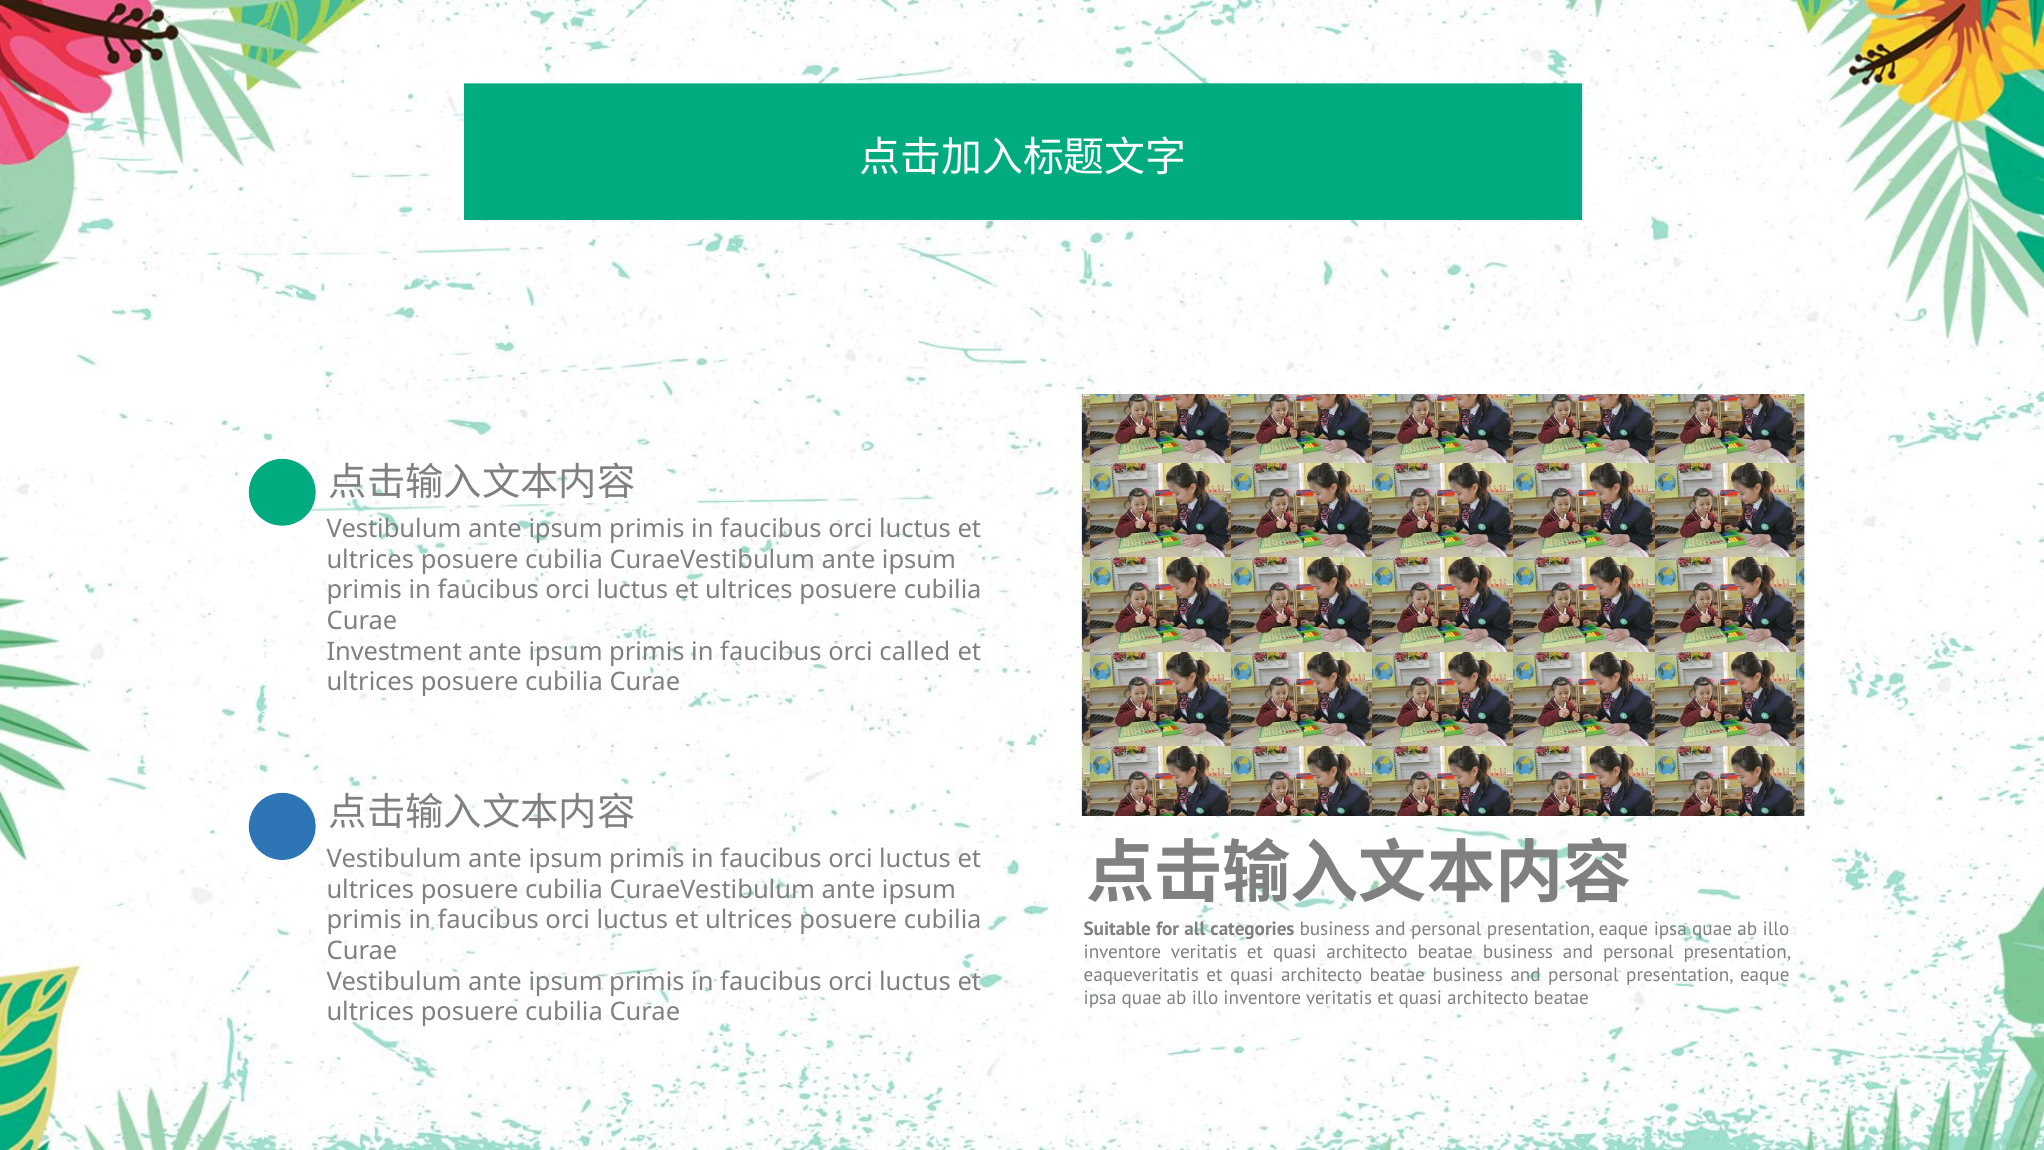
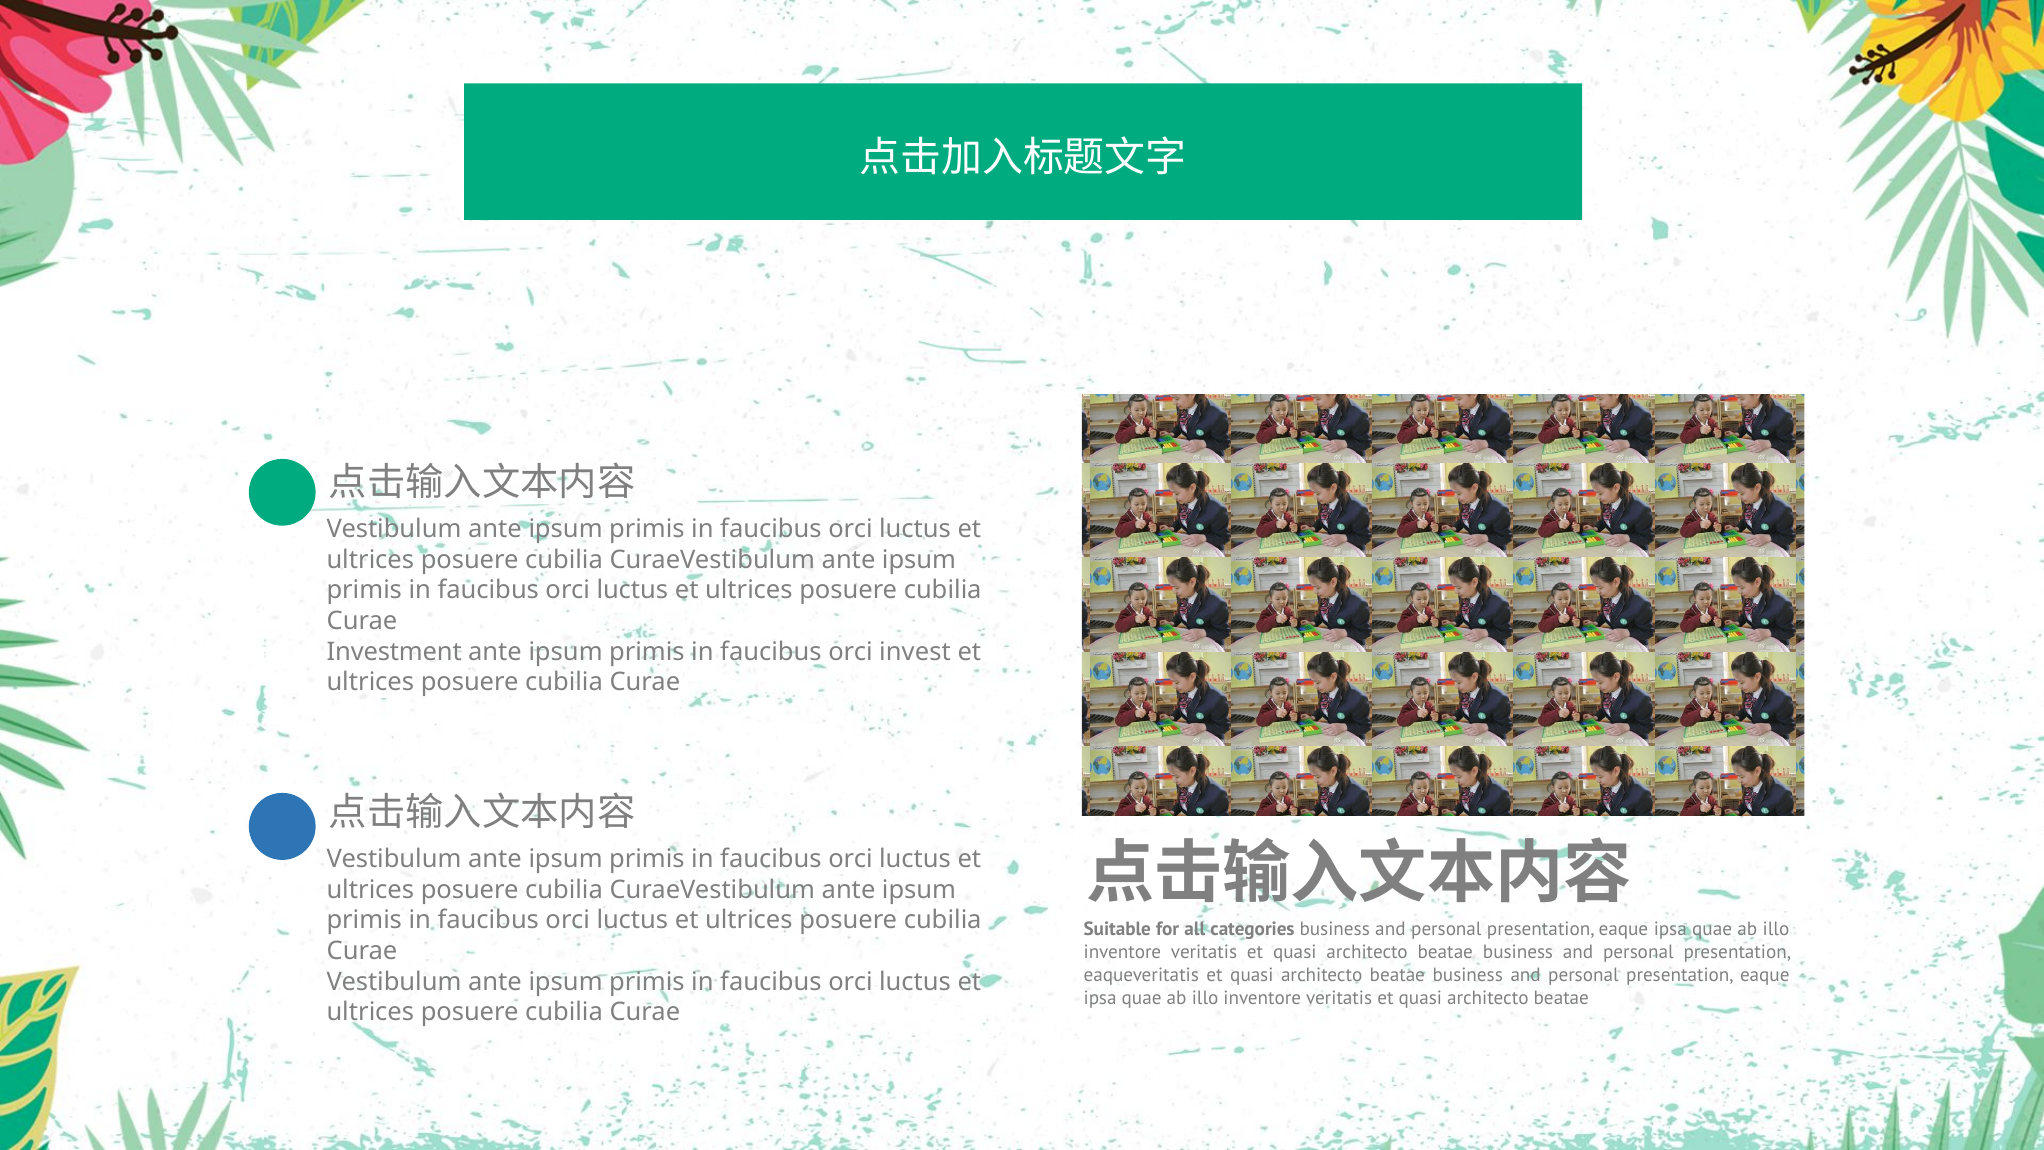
called: called -> invest (915, 652)
